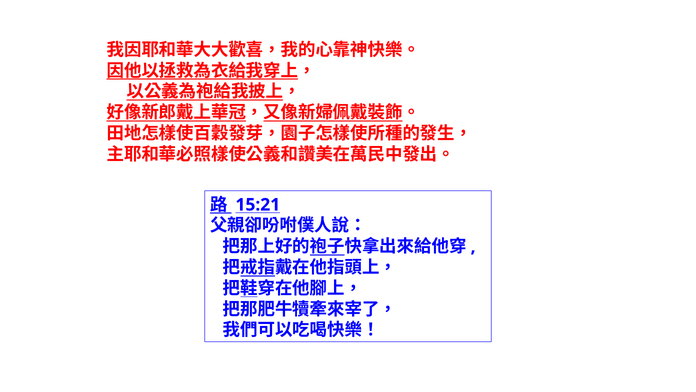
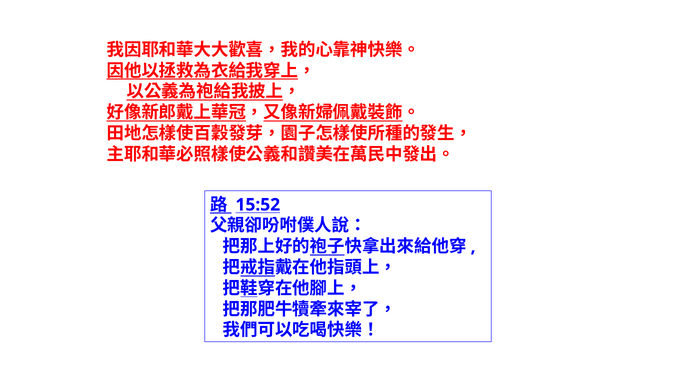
15:21: 15:21 -> 15:52 (258, 204)
